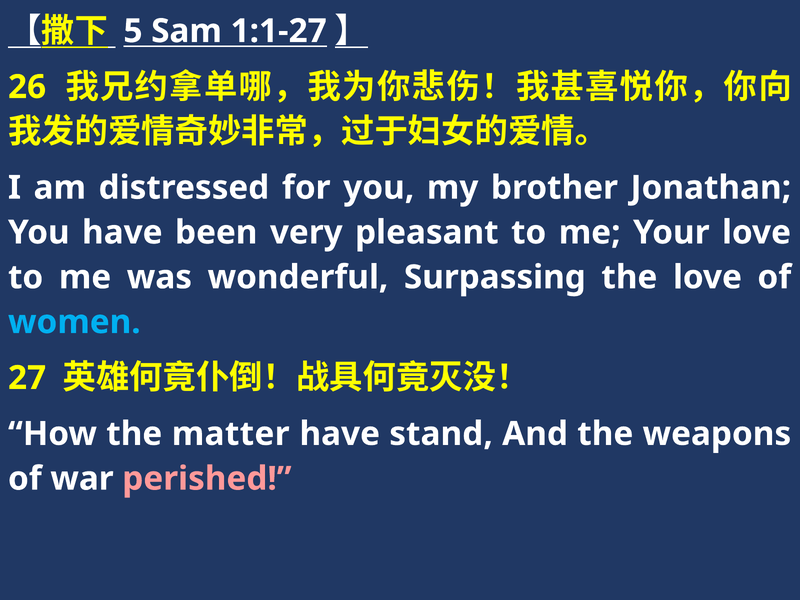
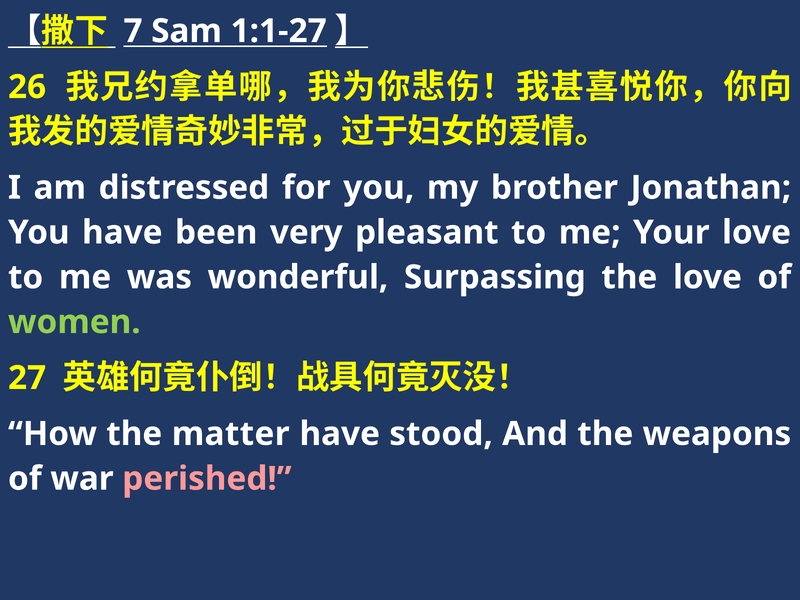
5: 5 -> 7 (133, 31)
women colour: light blue -> light green (74, 322)
stand: stand -> stood (441, 434)
